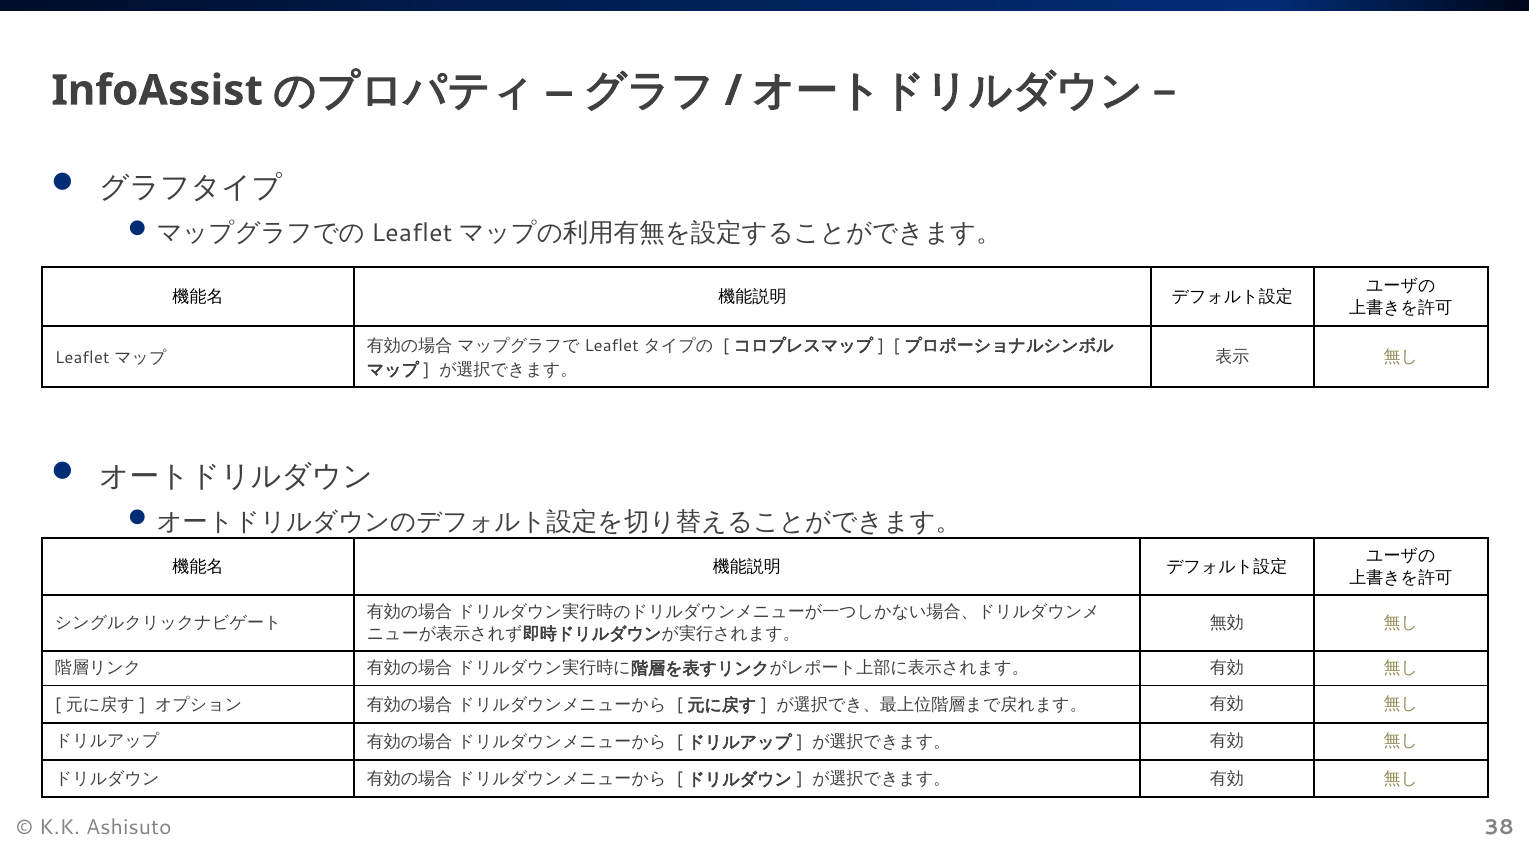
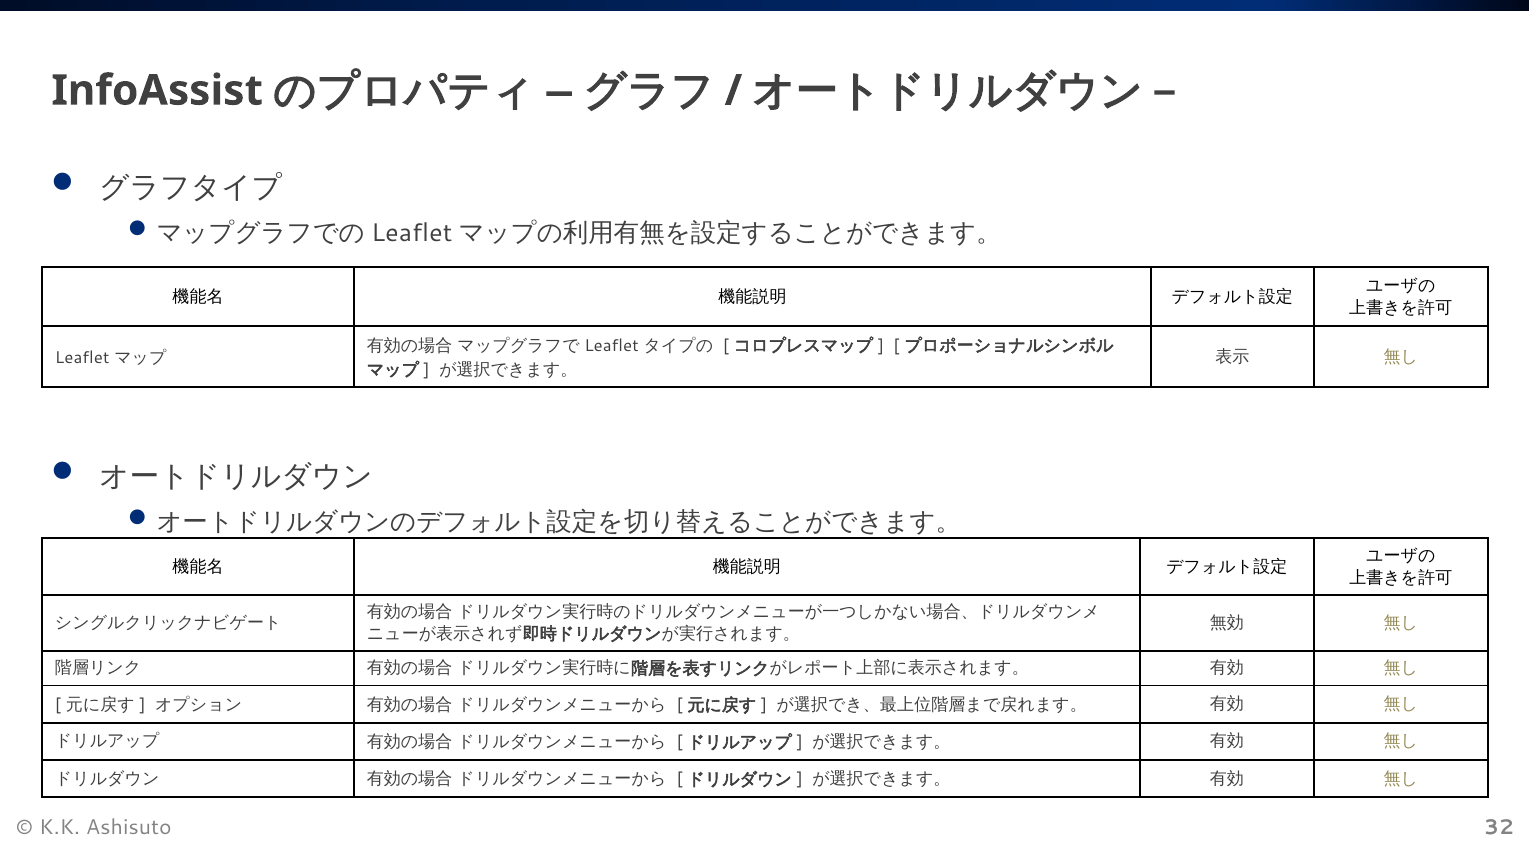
38: 38 -> 32 (1499, 827)
